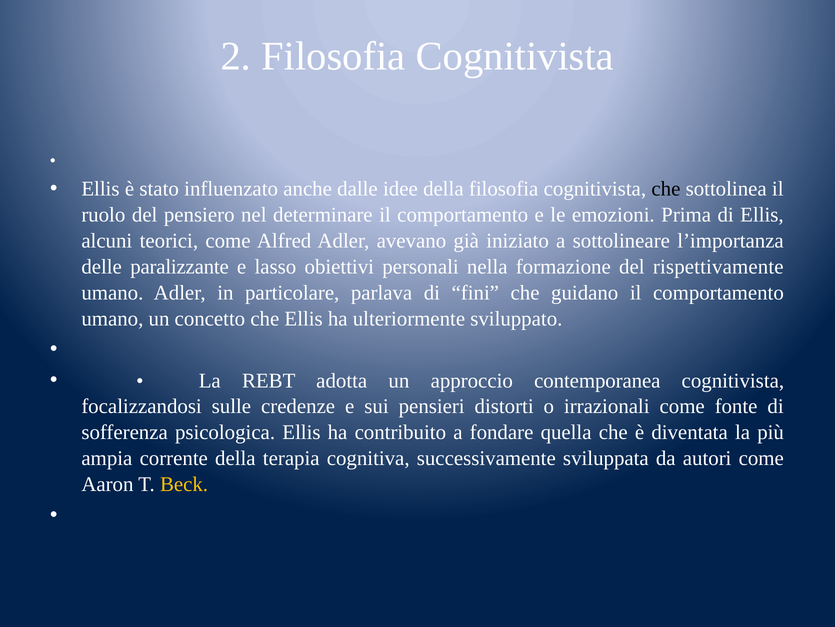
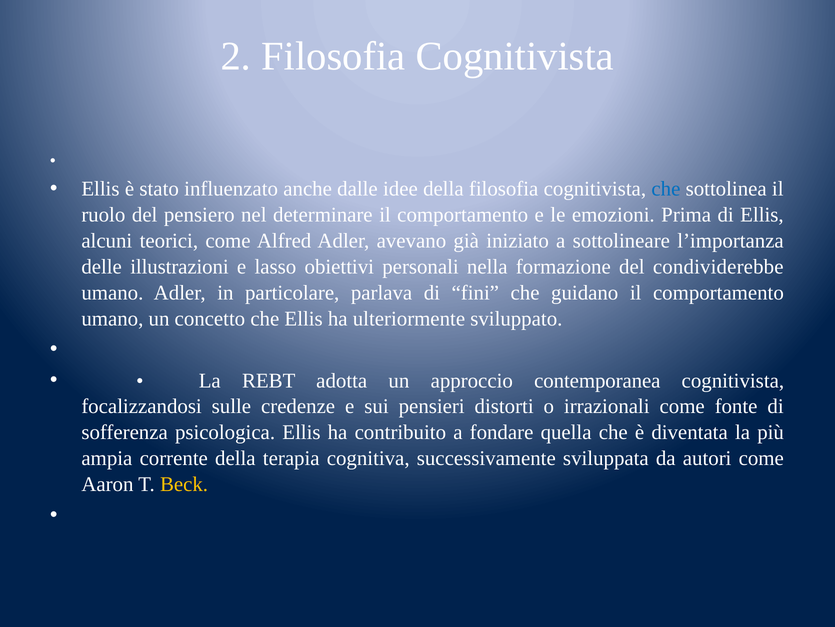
che colour: black -> blue (666, 189)
paralizzante: paralizzante -> illustrazioni (179, 267)
rispettivamente: rispettivamente -> condividerebbe (718, 267)
